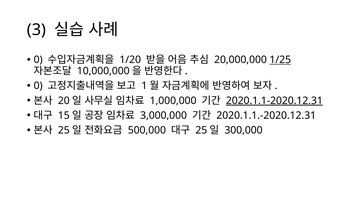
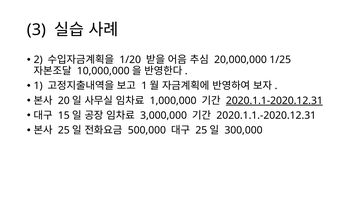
0: 0 -> 2 (38, 60)
1/25 underline: present -> none (280, 60)
0: 0 -> 1 (38, 86)
